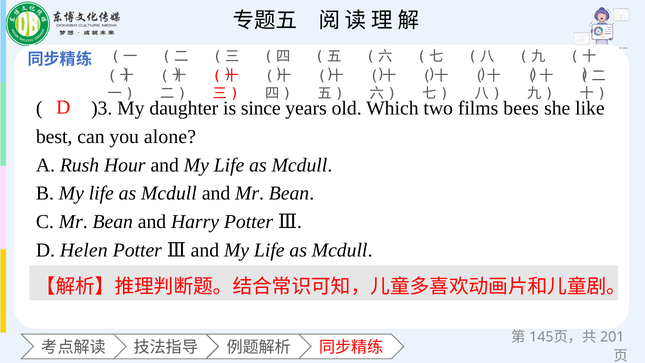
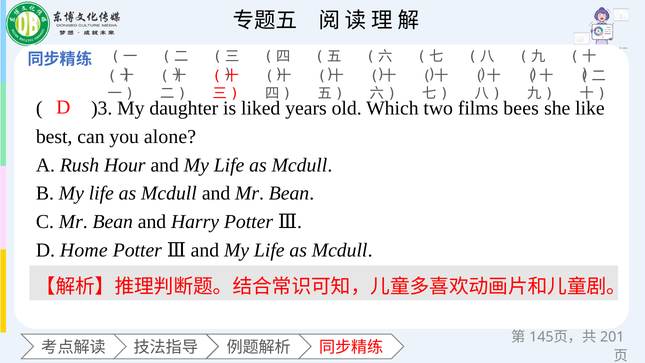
since: since -> liked (261, 108)
Helen: Helen -> Home (84, 250)
